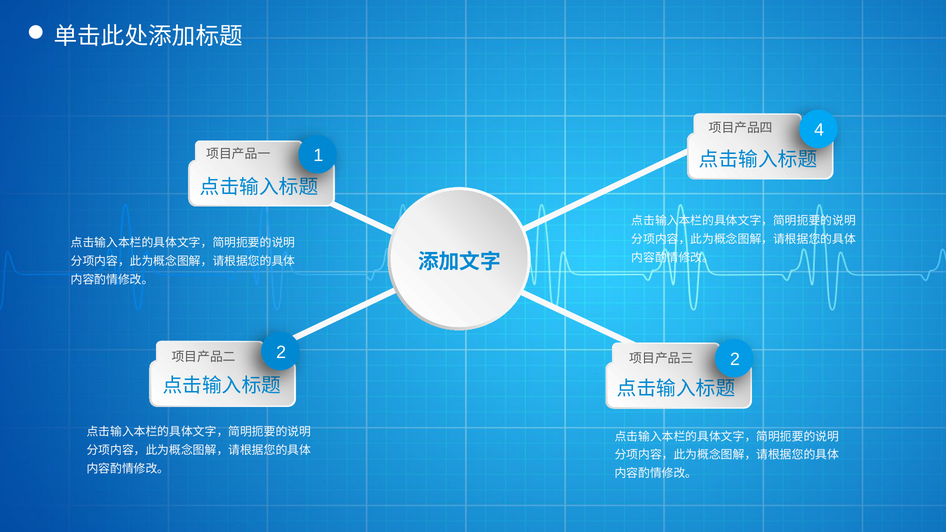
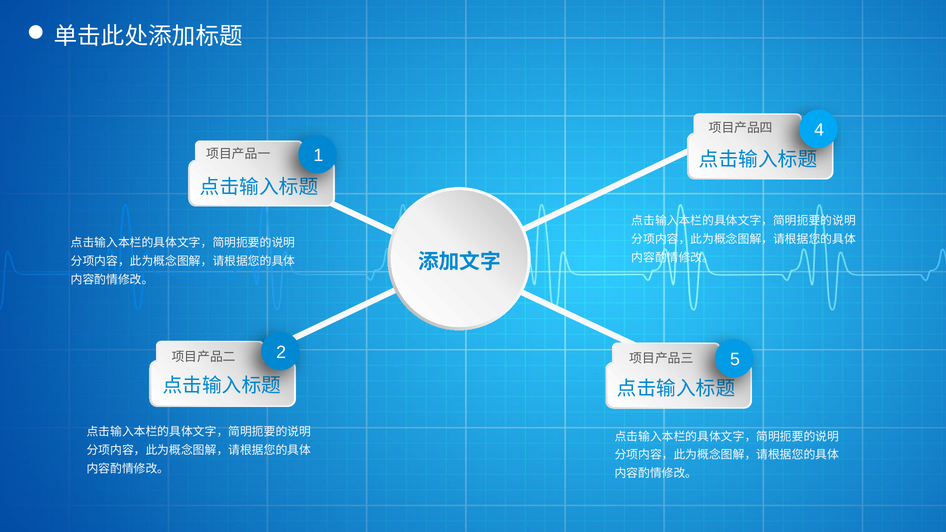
2 2: 2 -> 5 (735, 359)
